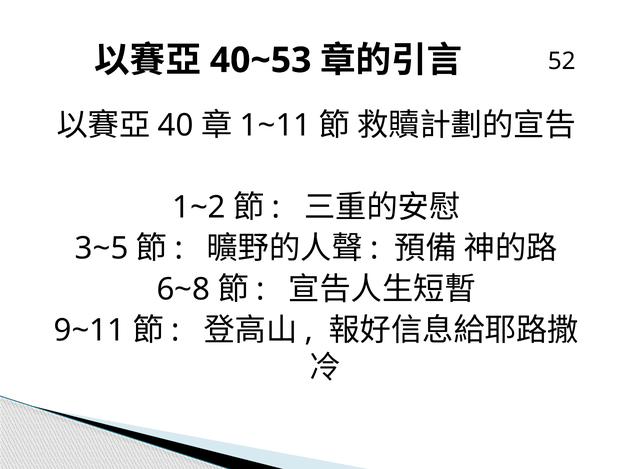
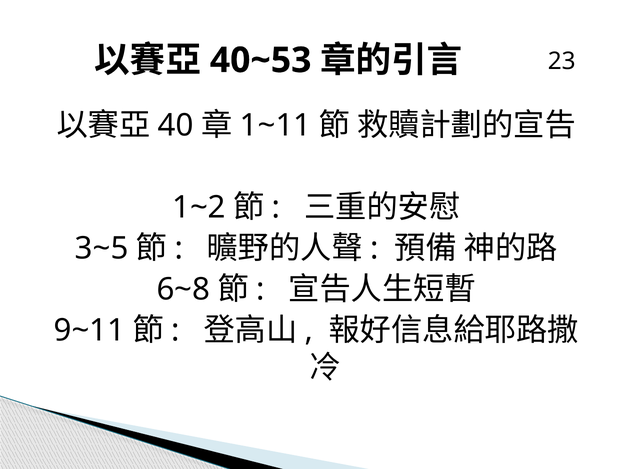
52: 52 -> 23 (562, 61)
